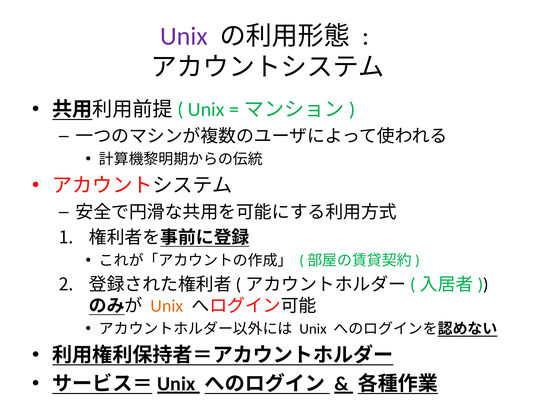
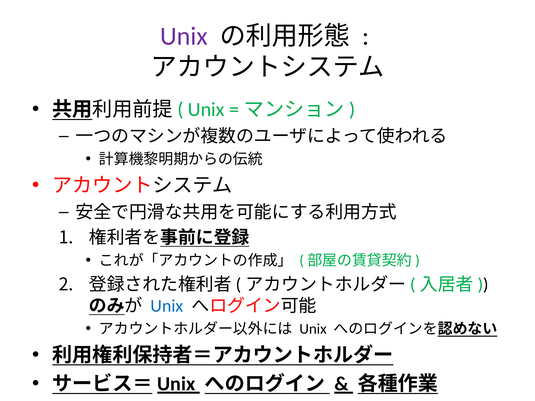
Unix colour: orange -> blue (167, 306)
